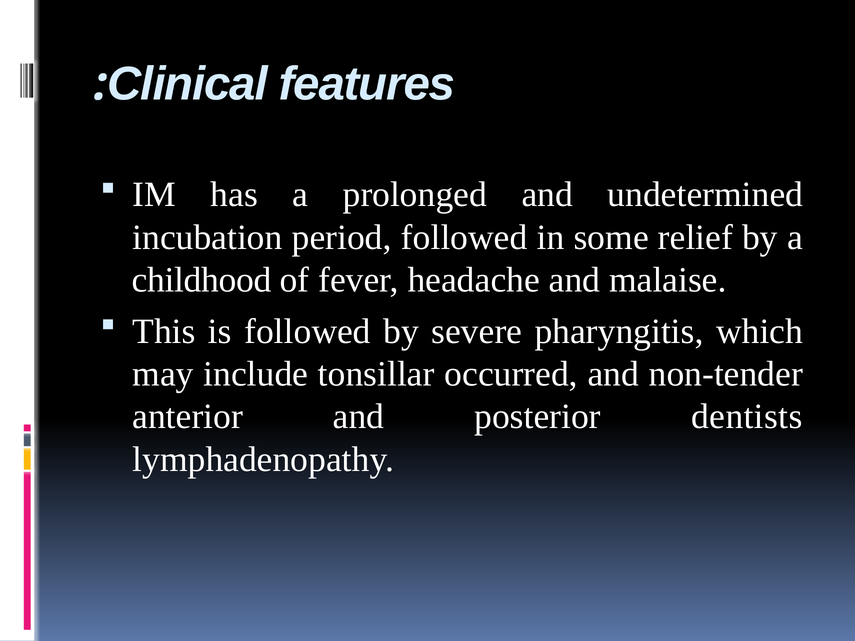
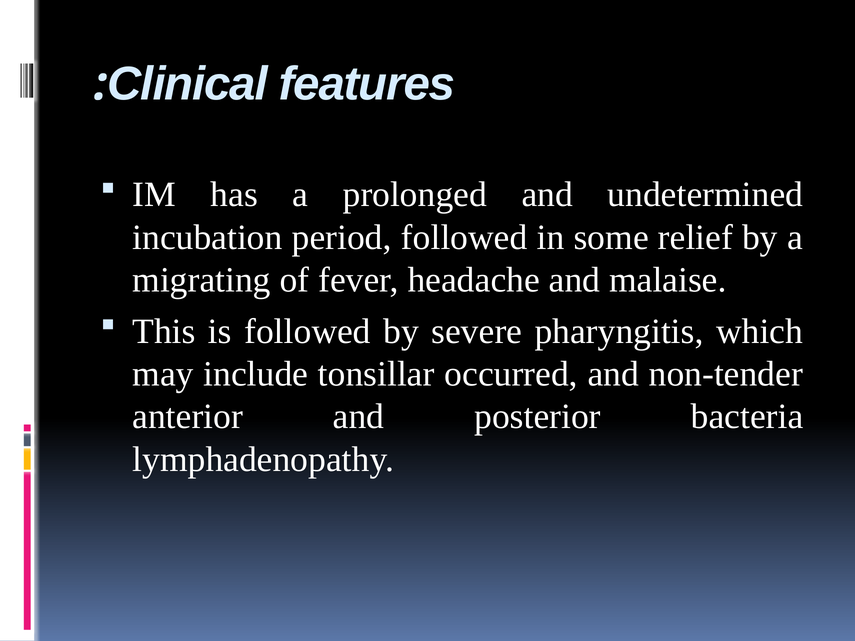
childhood: childhood -> migrating (202, 280)
dentists: dentists -> bacteria (747, 417)
